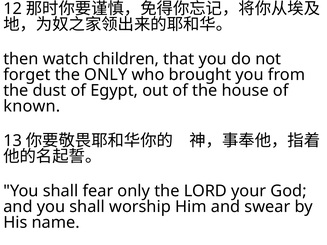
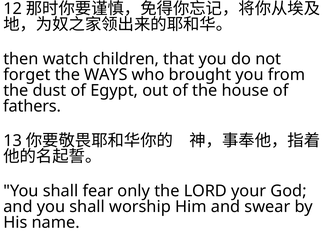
the ONLY: ONLY -> WAYS (106, 75)
known: known -> fathers (32, 106)
